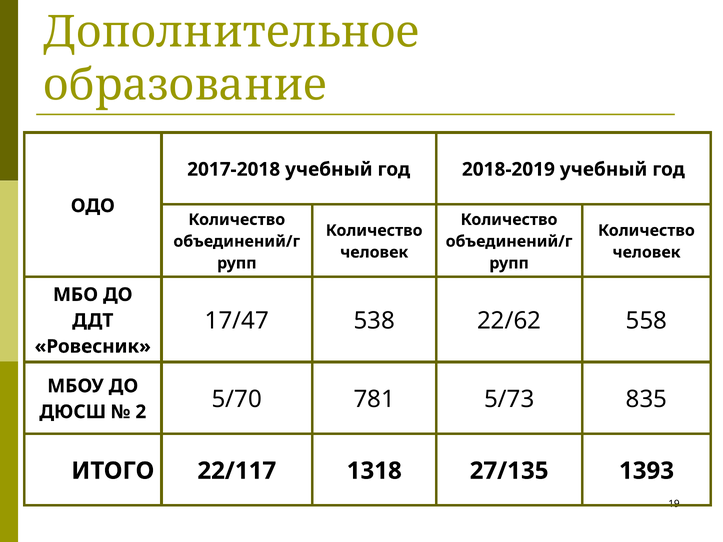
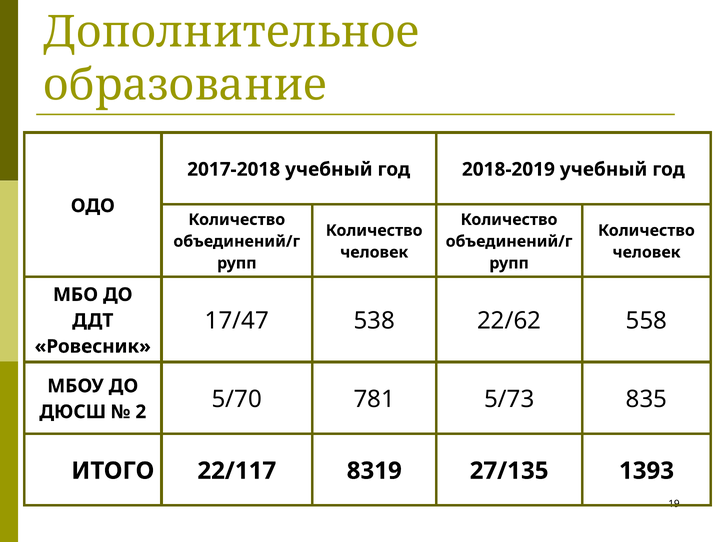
1318: 1318 -> 8319 (374, 471)
